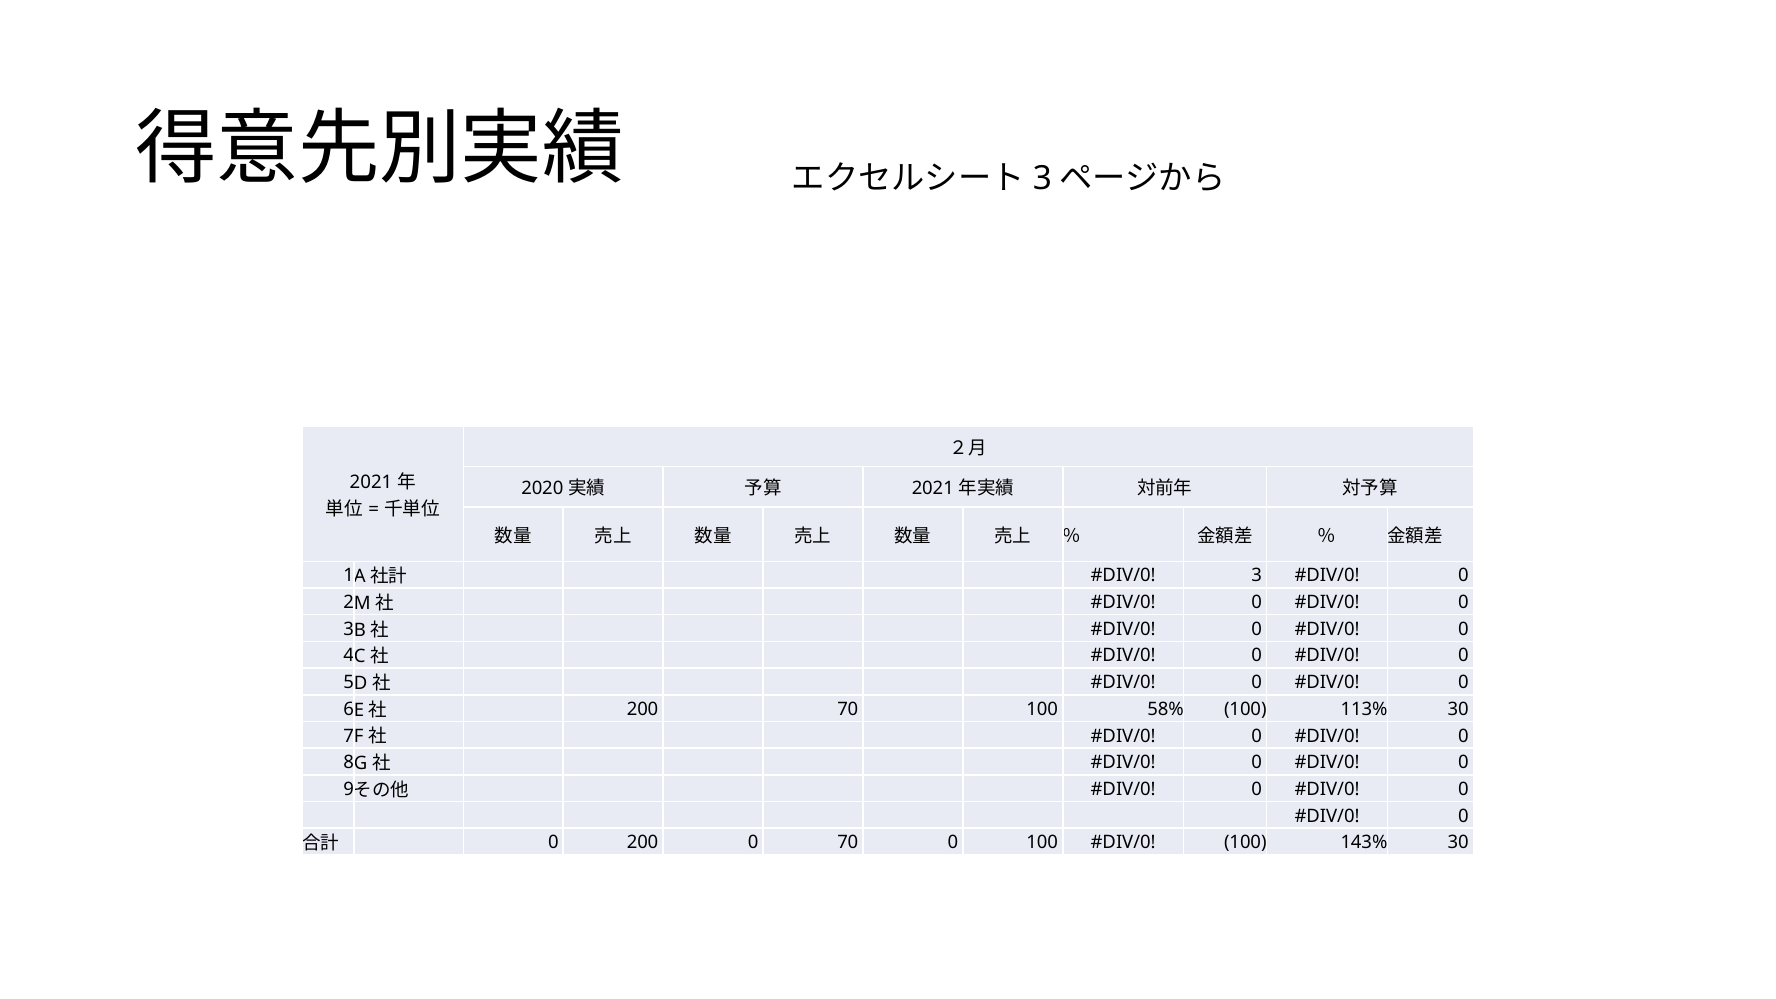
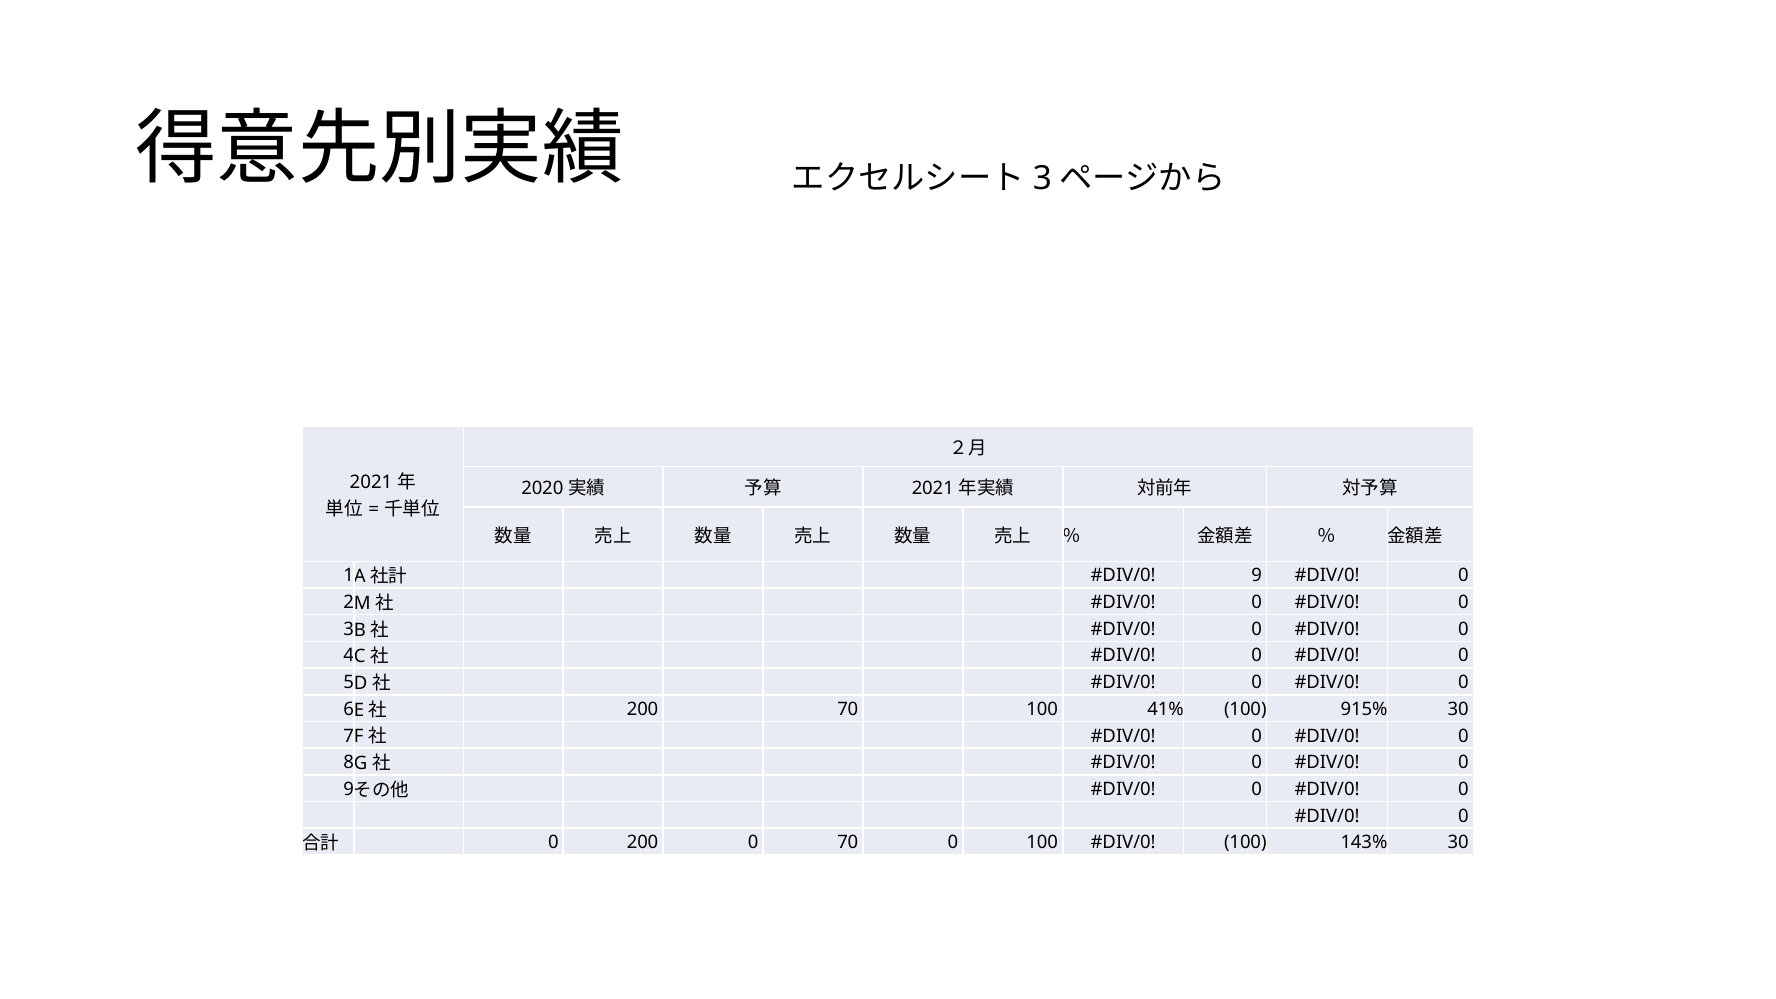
3: 3 -> 9 (1257, 576)
58%: 58% -> 41% (1165, 709)
113%: 113% -> 915% (1364, 709)
